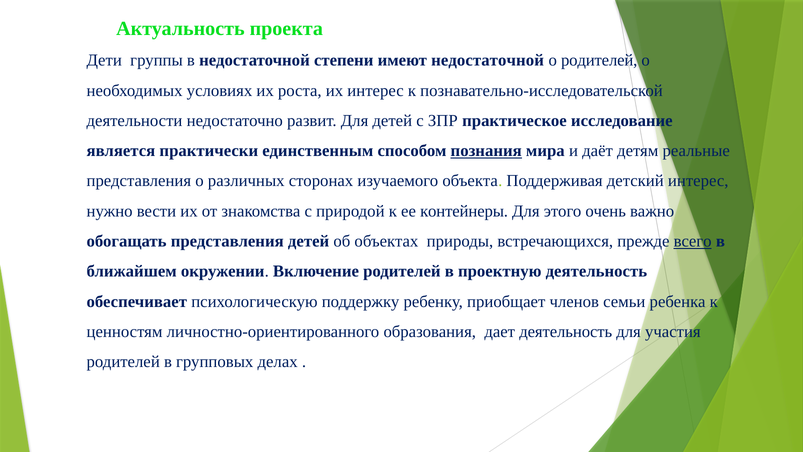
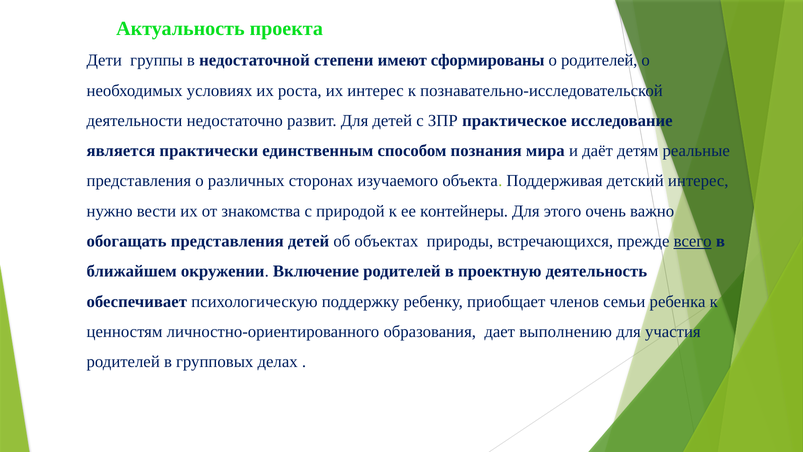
имеют недостаточной: недостаточной -> сформированы (488, 60)
познания underline: present -> none (486, 151)
дает деятельность: деятельность -> выполнению (566, 331)
